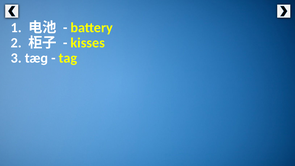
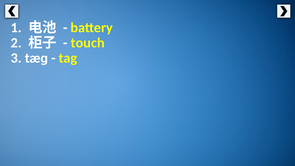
kisses: kisses -> touch (88, 43)
